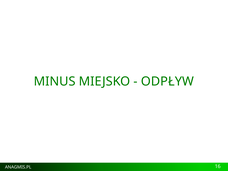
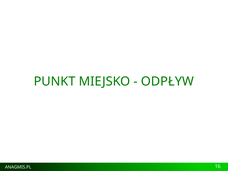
MINUS: MINUS -> PUNKT (55, 81)
